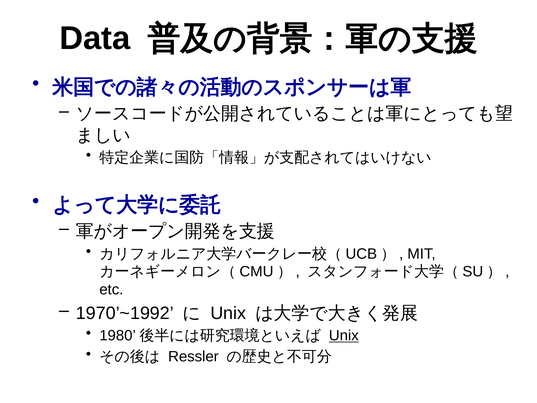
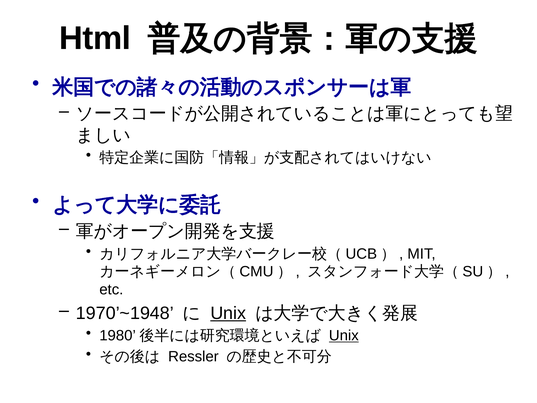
Data: Data -> Html (95, 38)
1970’~1992: 1970’~1992 -> 1970’~1948 (125, 313)
Unix underline: none -> present (228, 313)
